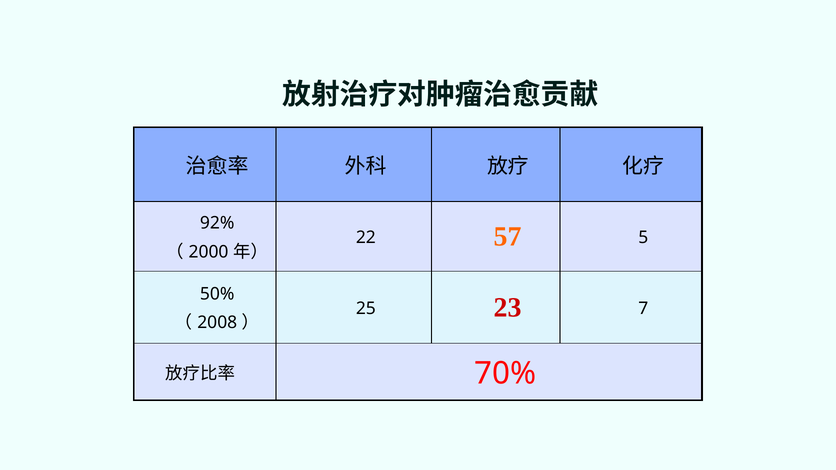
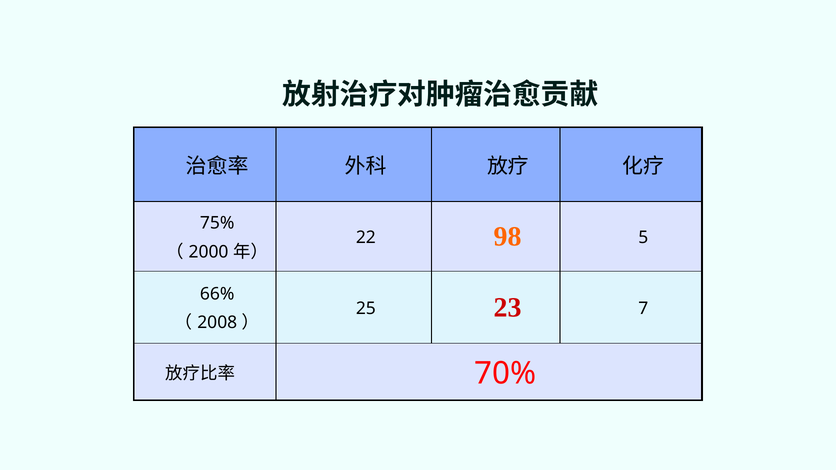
92%: 92% -> 75% (217, 223)
57: 57 -> 98 (508, 237)
50%: 50% -> 66% (217, 294)
